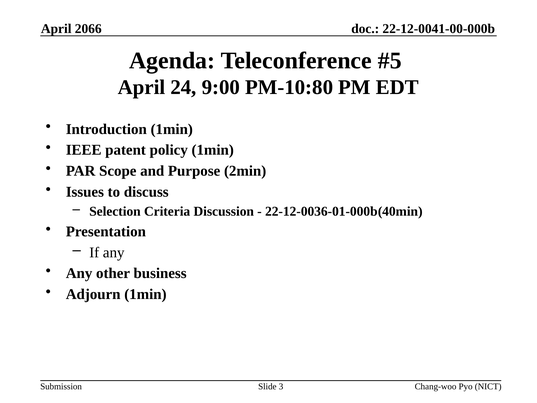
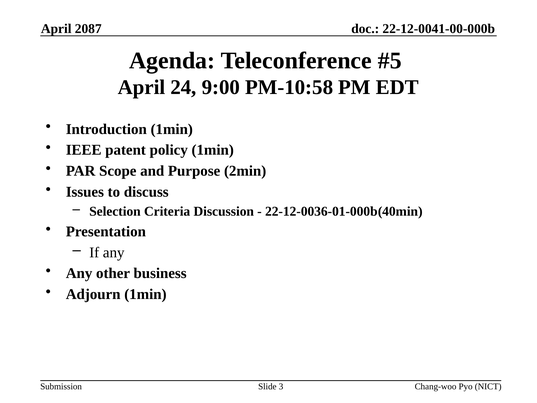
2066: 2066 -> 2087 (88, 29)
PM-10:80: PM-10:80 -> PM-10:58 (289, 87)
